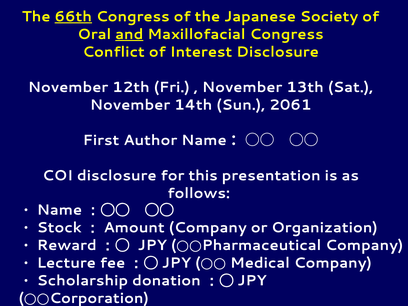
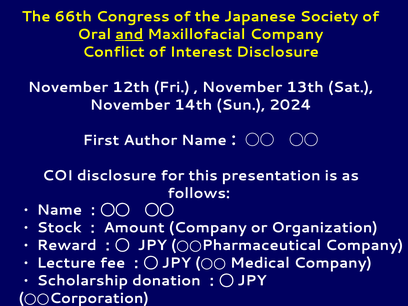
66th underline: present -> none (73, 16)
Maxillofacial Congress: Congress -> Company (287, 34)
2061: 2061 -> 2024 (290, 105)
